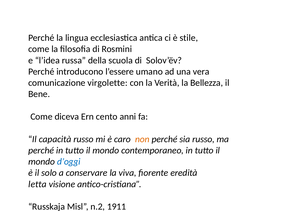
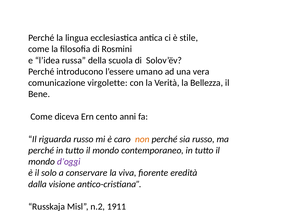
capacità: capacità -> riguarda (55, 139)
d’oggi colour: blue -> purple (69, 162)
letta: letta -> dalla (38, 185)
